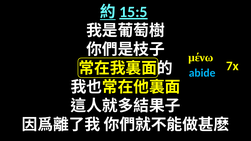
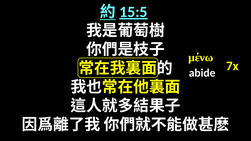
abide colour: light blue -> white (202, 73)
